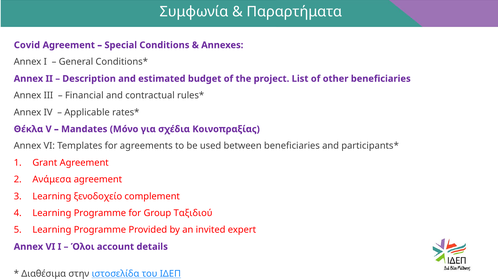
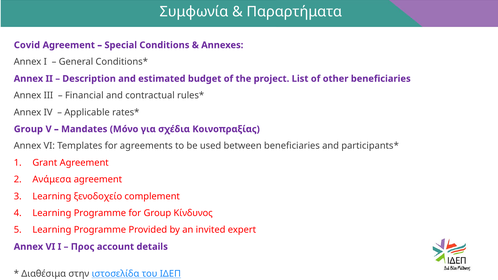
Θέκλα: Θέκλα -> Group (28, 129)
Ταξιδιού: Ταξιδιού -> Κίνδυνος (193, 213)
Όλοι: Όλοι -> Προς (83, 247)
